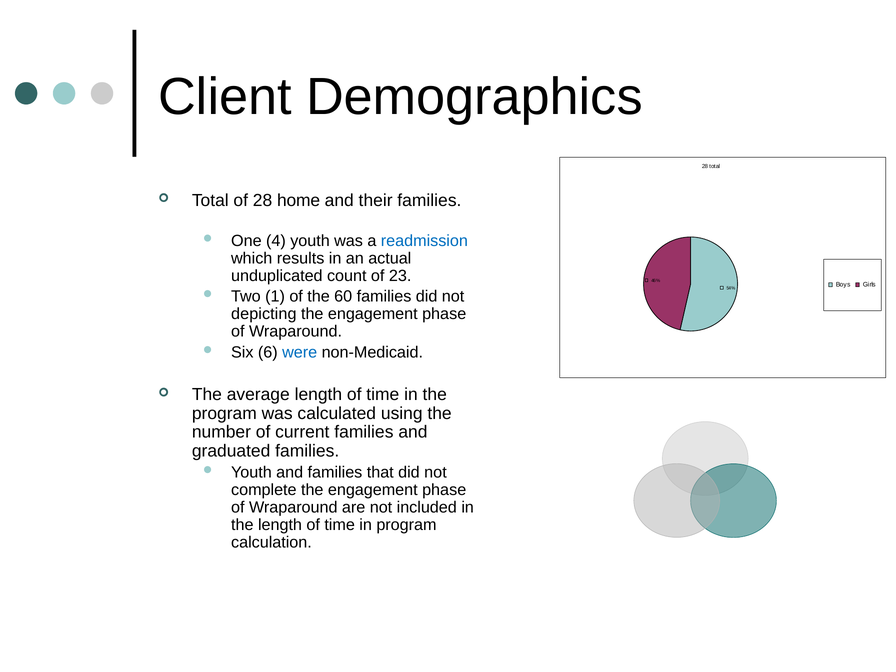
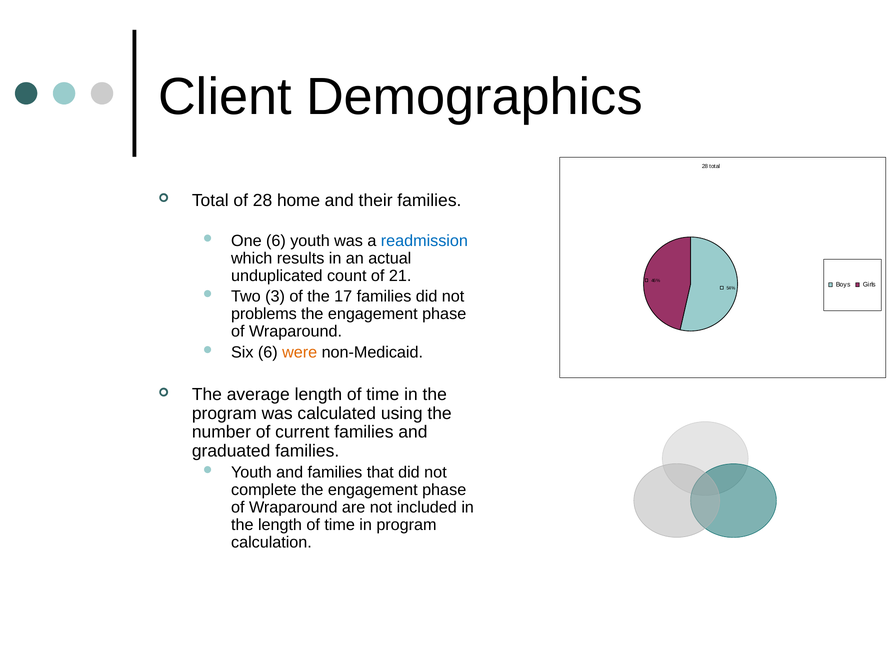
One 4: 4 -> 6 (276, 241)
23: 23 -> 21 (400, 276)
1: 1 -> 3 (275, 296)
60: 60 -> 17 (343, 296)
depicting: depicting -> problems (264, 314)
were colour: blue -> orange (300, 352)
